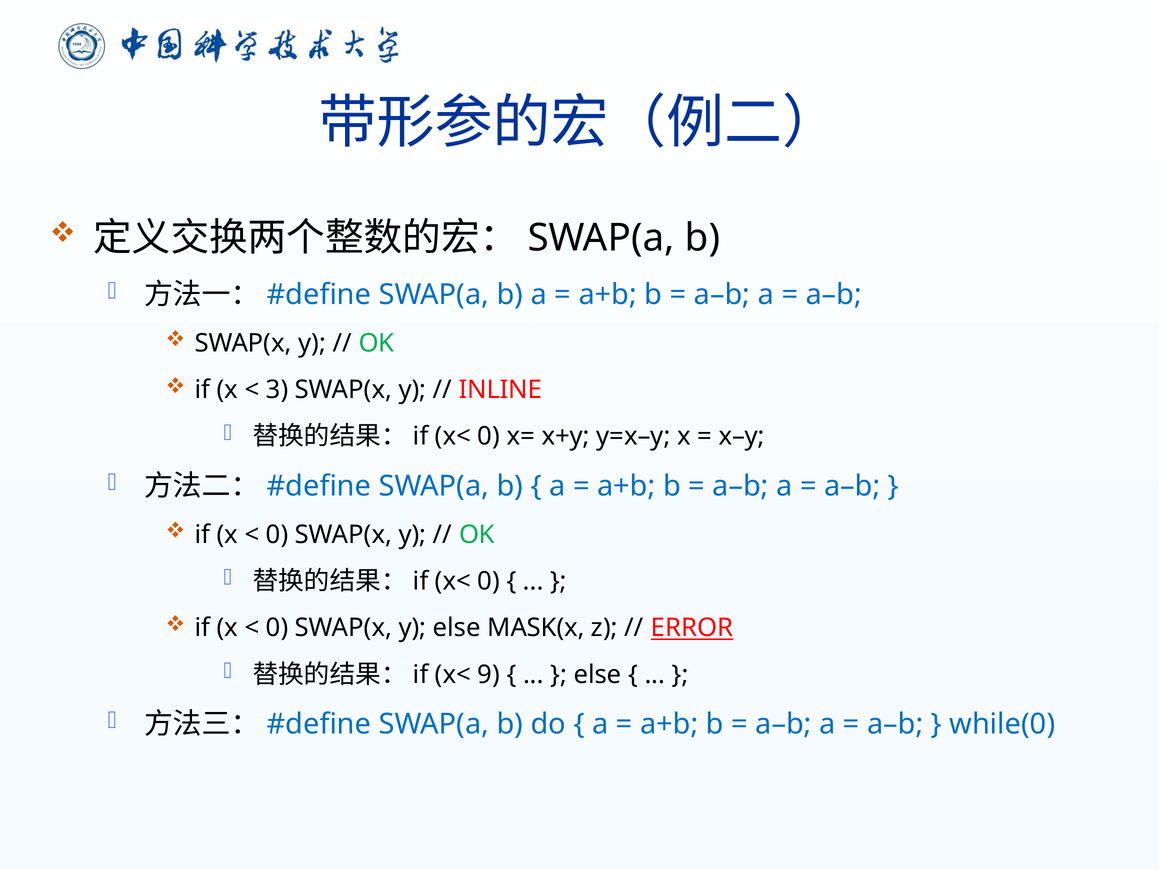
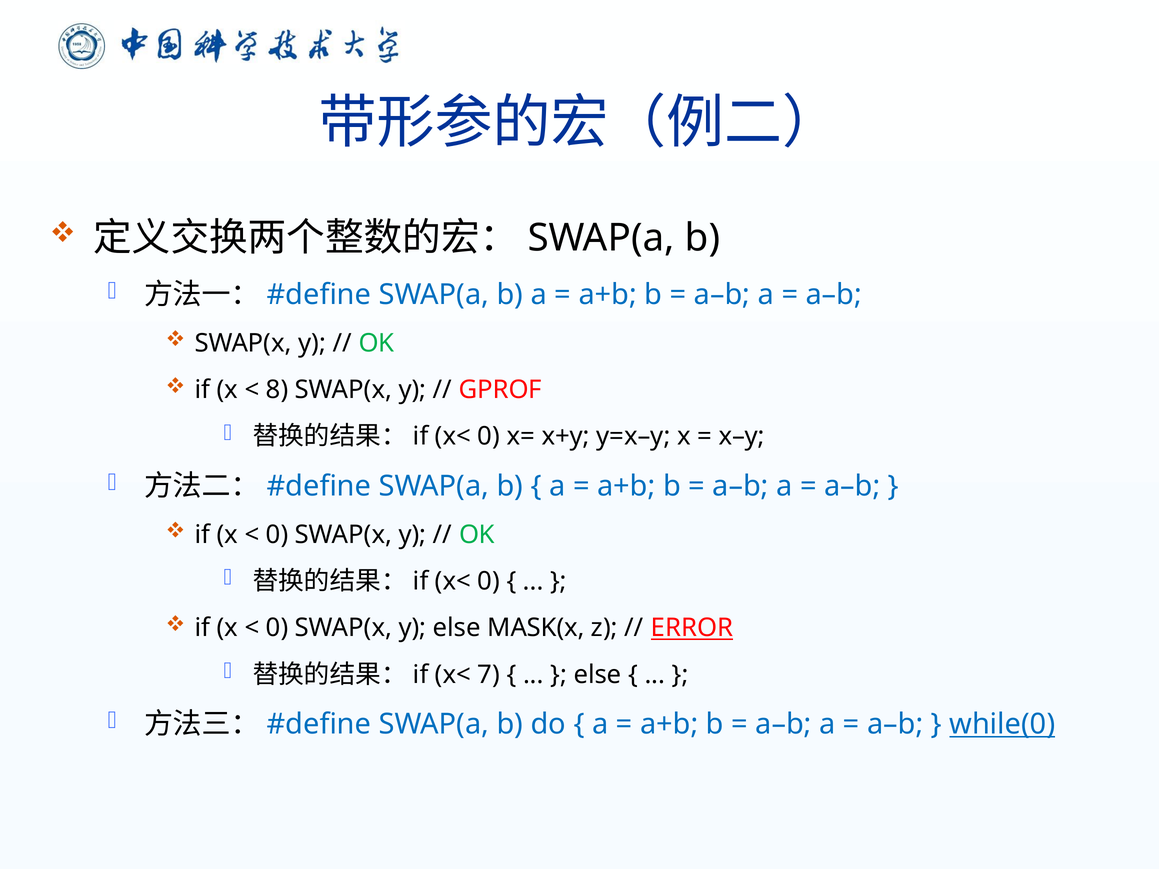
3: 3 -> 8 (277, 390)
INLINE: INLINE -> GPROF (500, 390)
9: 9 -> 7 (489, 675)
while(0 underline: none -> present (1002, 725)
